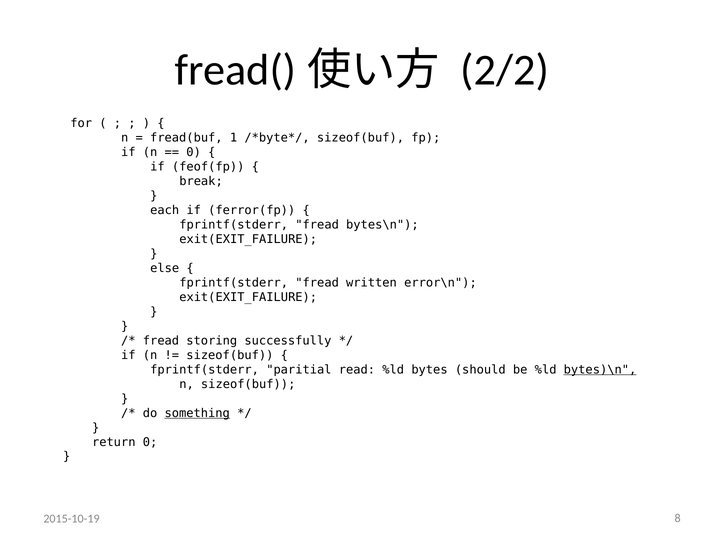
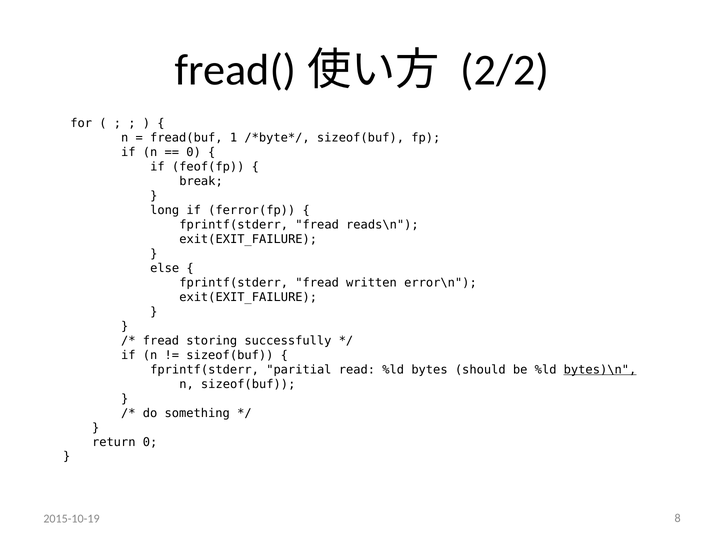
each: each -> long (165, 210)
bytes\n: bytes\n -> reads\n (382, 225)
something underline: present -> none (197, 413)
